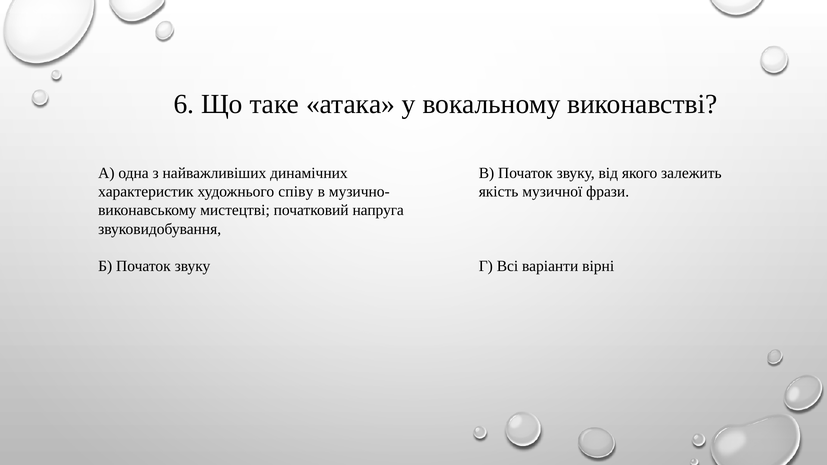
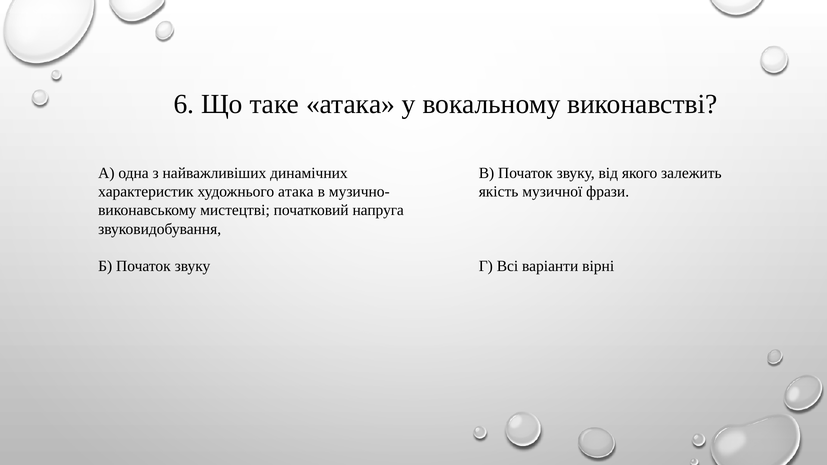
художнього співу: співу -> атака (296, 192)
